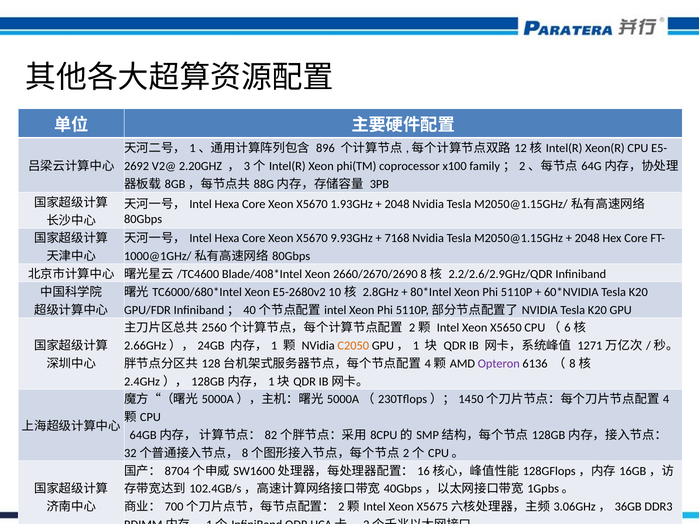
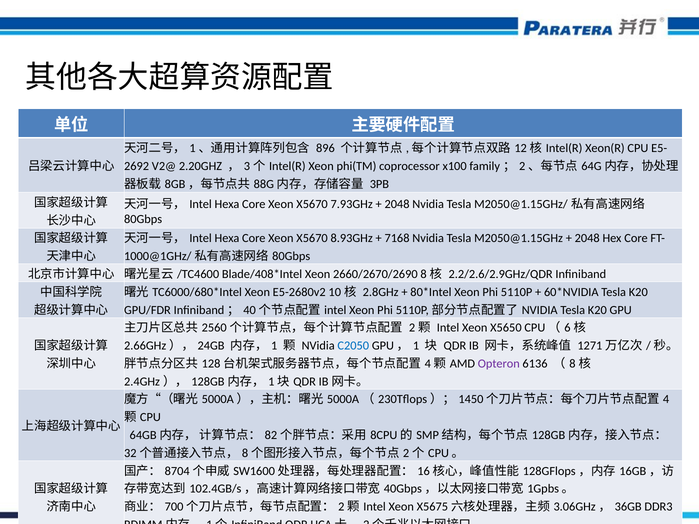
1.93GHz: 1.93GHz -> 7.93GHz (352, 204)
9.93GHz: 9.93GHz -> 8.93GHz (352, 238)
C2050 colour: orange -> blue (353, 346)
